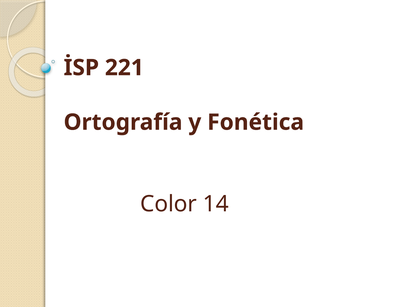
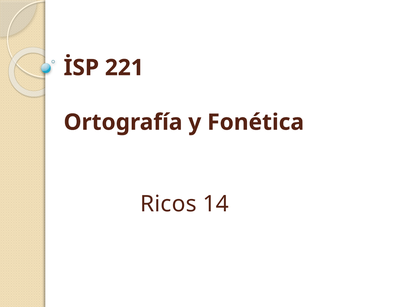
Color: Color -> Ricos (168, 204)
